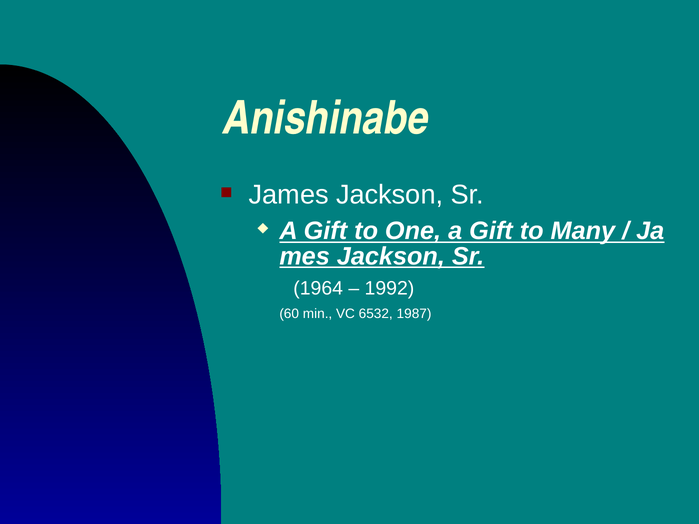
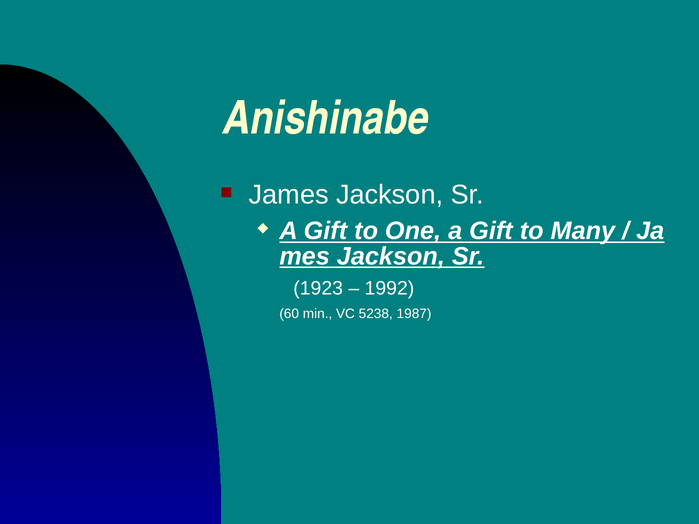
1964: 1964 -> 1923 (318, 289)
6532: 6532 -> 5238 (376, 314)
